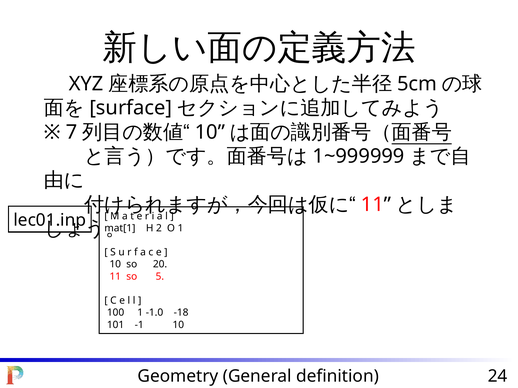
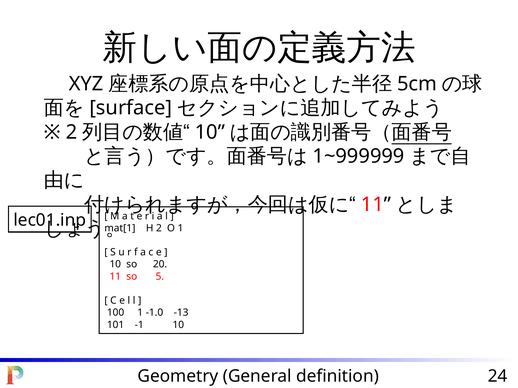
7: 7 -> 2 (72, 132)
-18: -18 -> -13 (181, 313)
